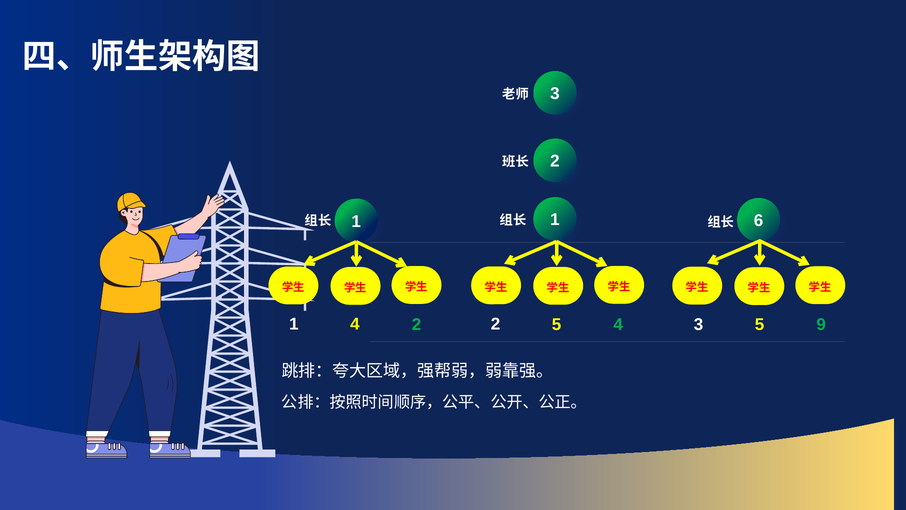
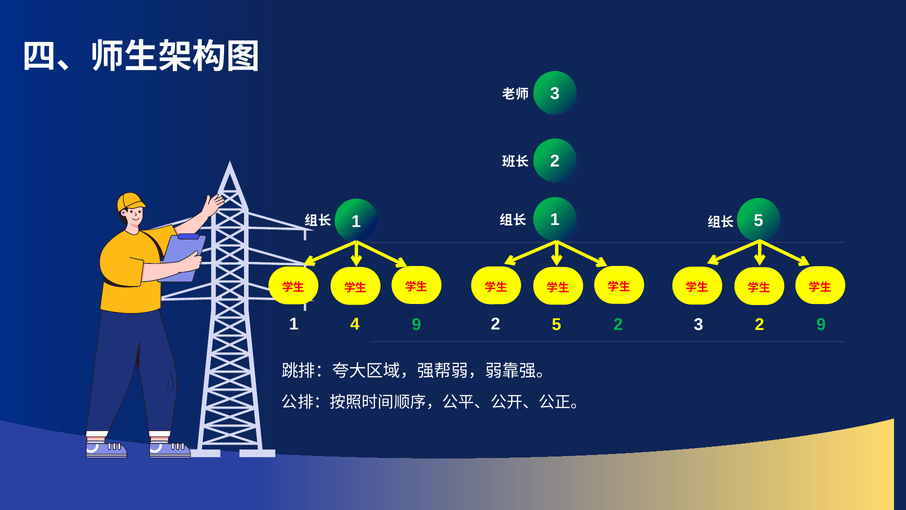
1 6: 6 -> 5 (759, 221)
4 2: 2 -> 9 (416, 324)
5 4: 4 -> 2 (618, 324)
3 5: 5 -> 2 (760, 324)
